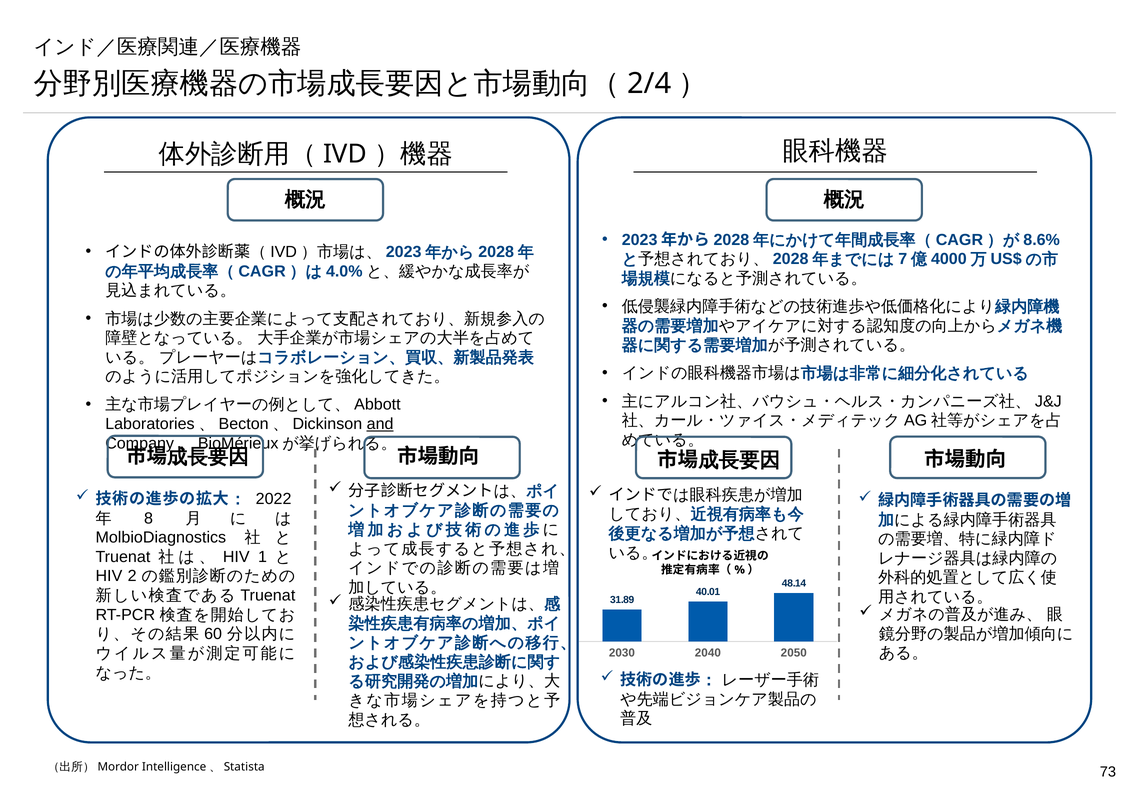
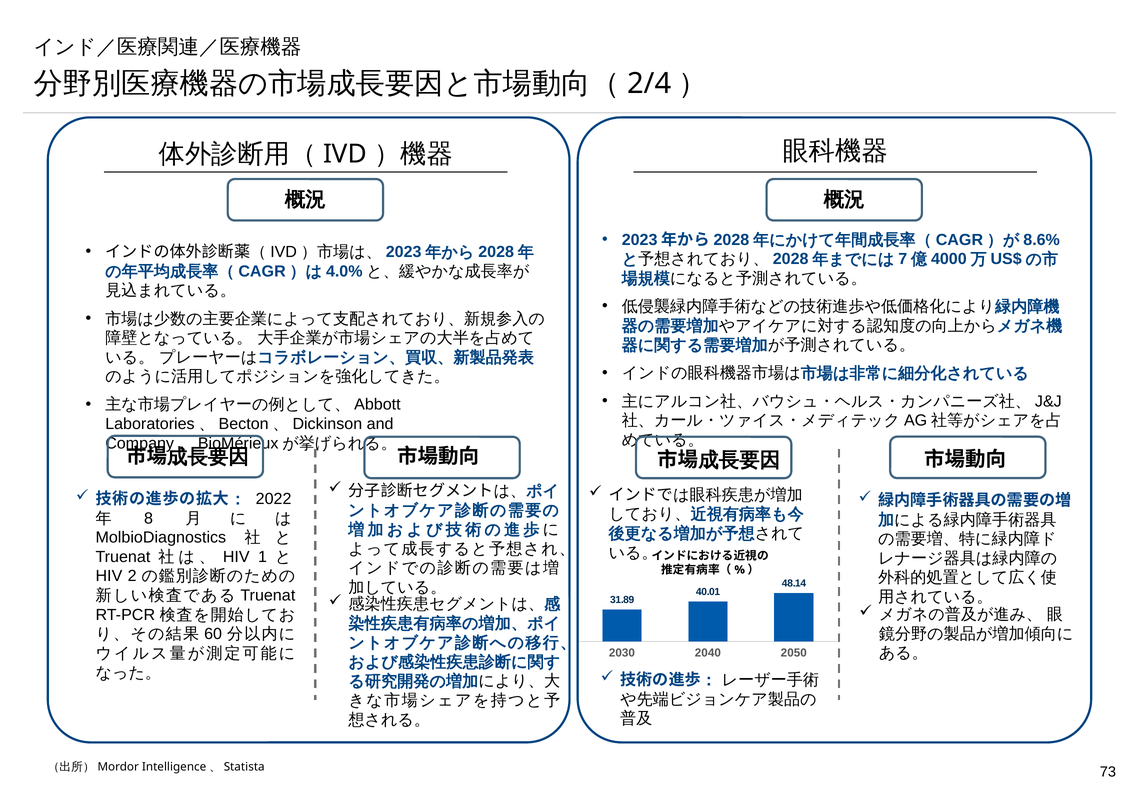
and underline: present -> none (380, 424)
